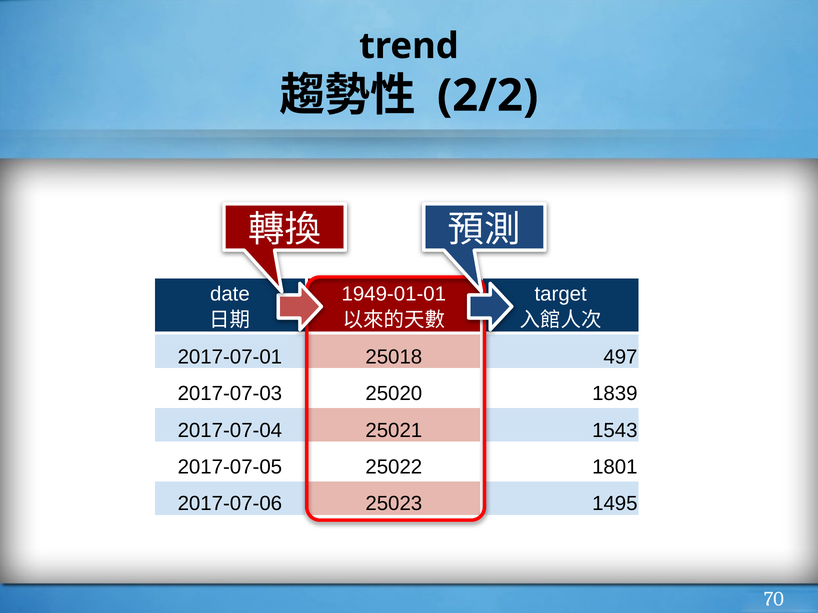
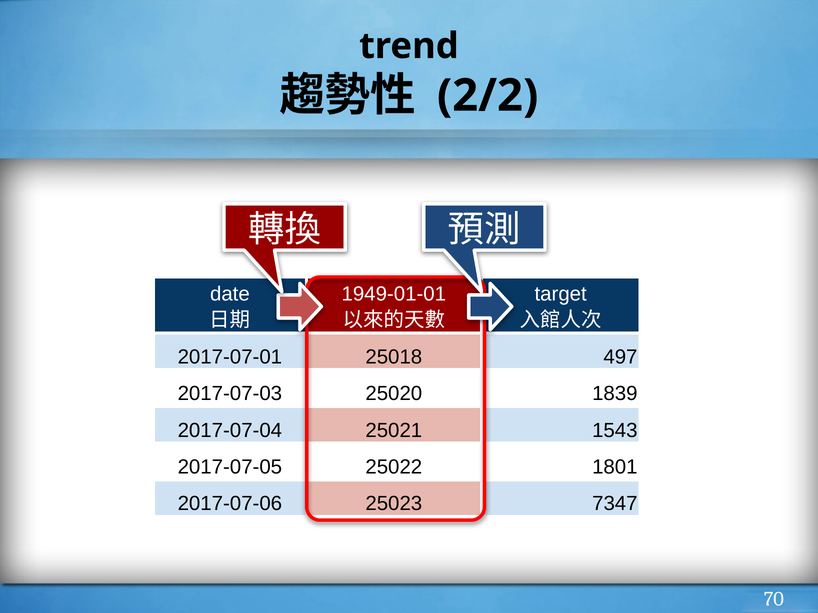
1495: 1495 -> 7347 (615, 504)
